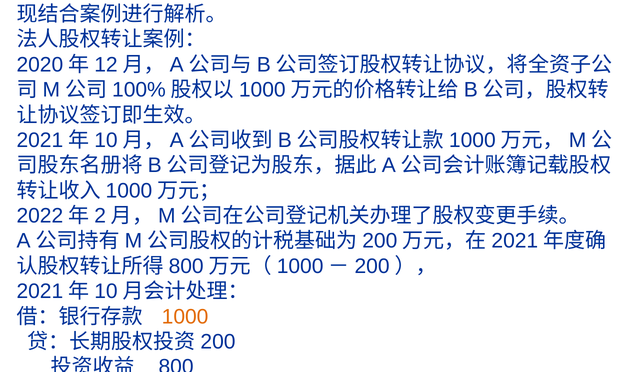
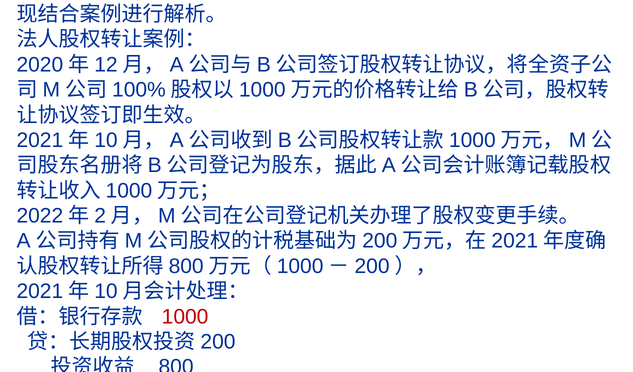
1000 colour: orange -> red (185, 317)
